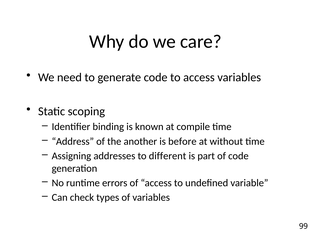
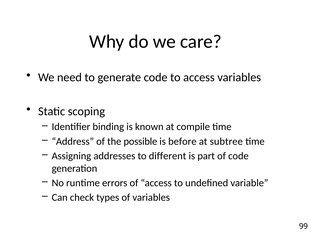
another: another -> possible (140, 141)
without: without -> subtree (226, 141)
